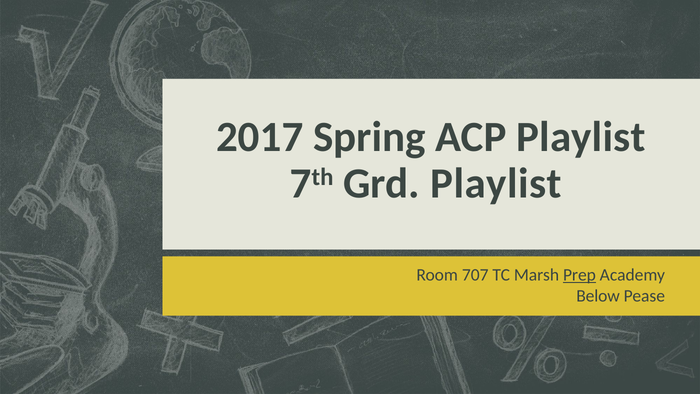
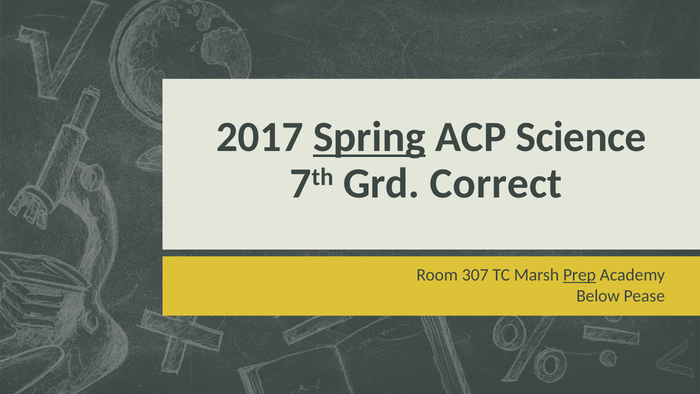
Spring underline: none -> present (369, 137)
ACP Playlist: Playlist -> Science (581, 137)
Grd Playlist: Playlist -> Correct (496, 184)
707: 707 -> 307 (475, 275)
